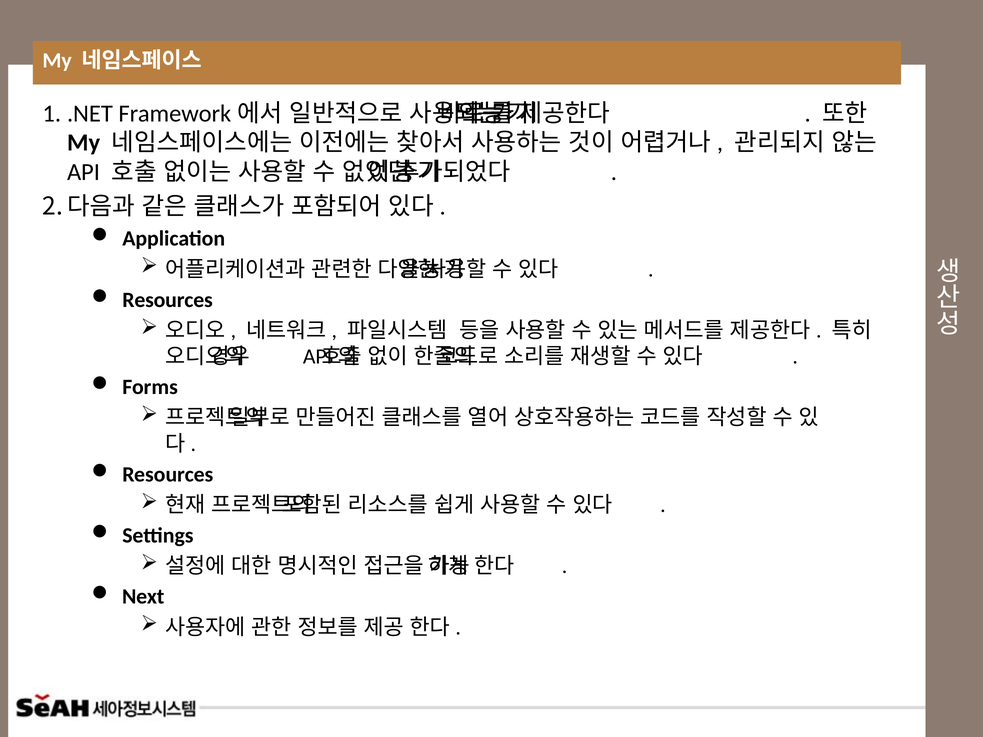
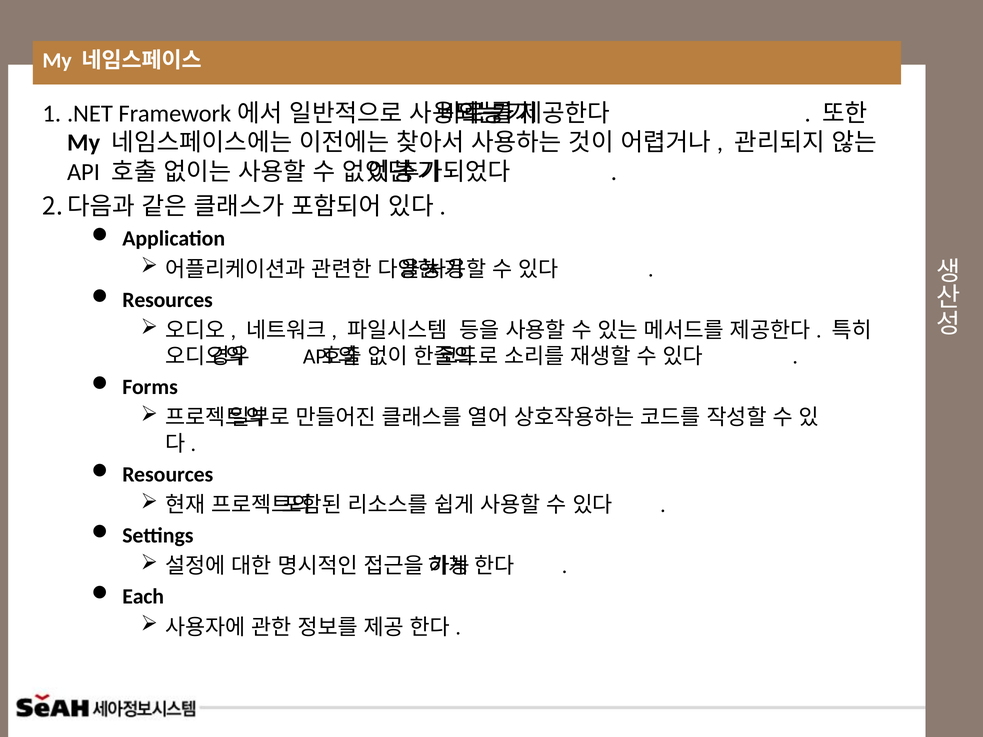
Next: Next -> Each (143, 597)
